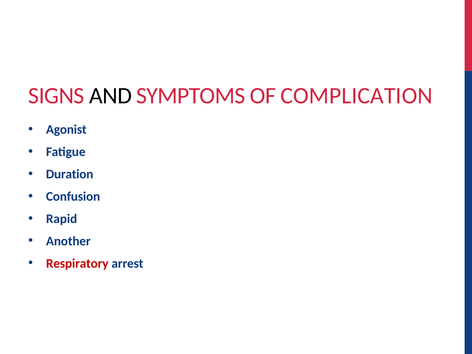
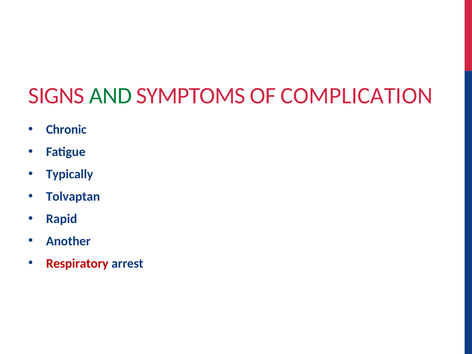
AND colour: black -> green (110, 96)
Agonist: Agonist -> Chronic (66, 129)
Duration: Duration -> Typically (70, 174)
Confusion: Confusion -> Tolvaptan (73, 196)
